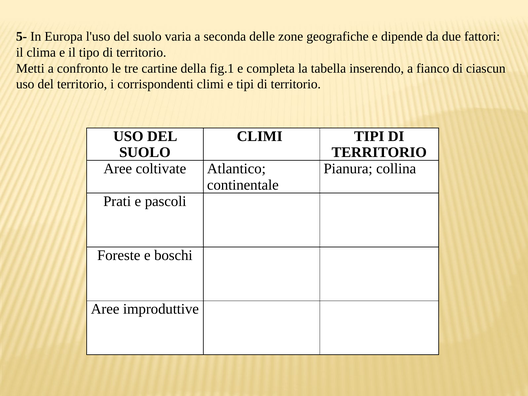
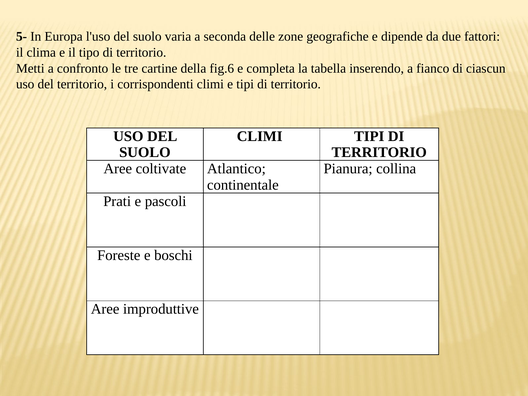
fig.1: fig.1 -> fig.6 (222, 68)
